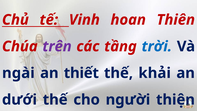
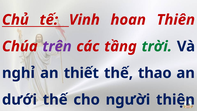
trời colour: blue -> green (157, 46)
ngài: ngài -> nghỉ (18, 73)
khải: khải -> thao (155, 73)
